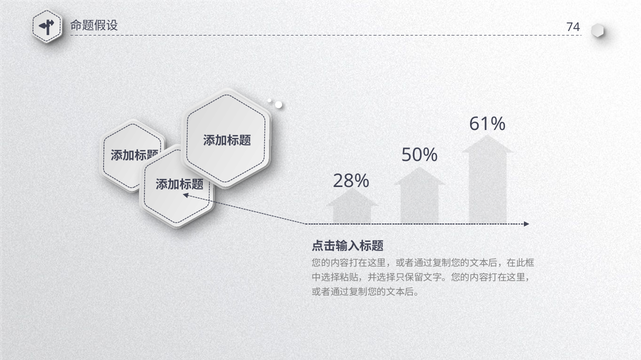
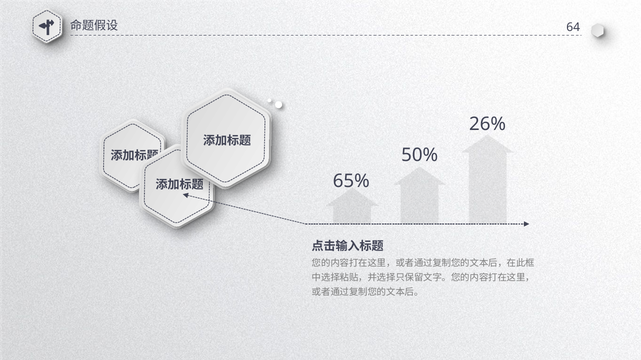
74: 74 -> 64 (573, 27)
61%: 61% -> 26% (488, 124)
28%: 28% -> 65% (351, 182)
